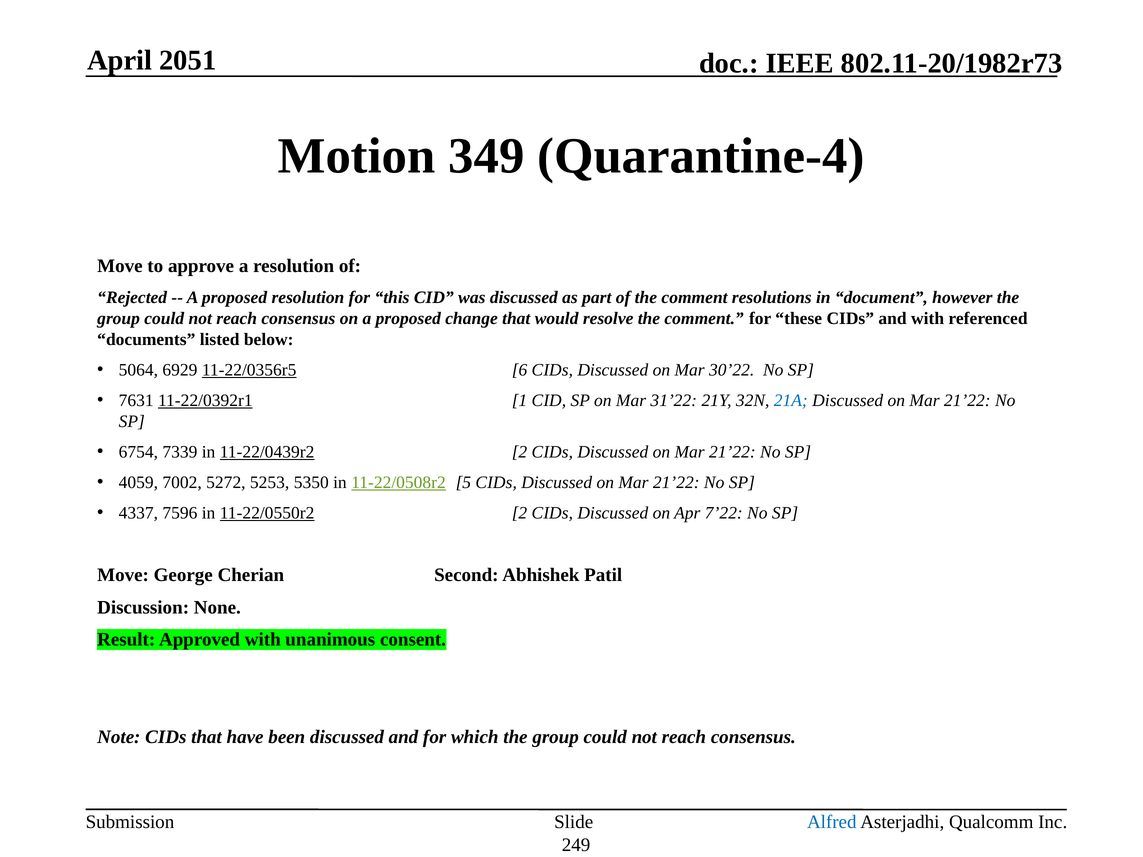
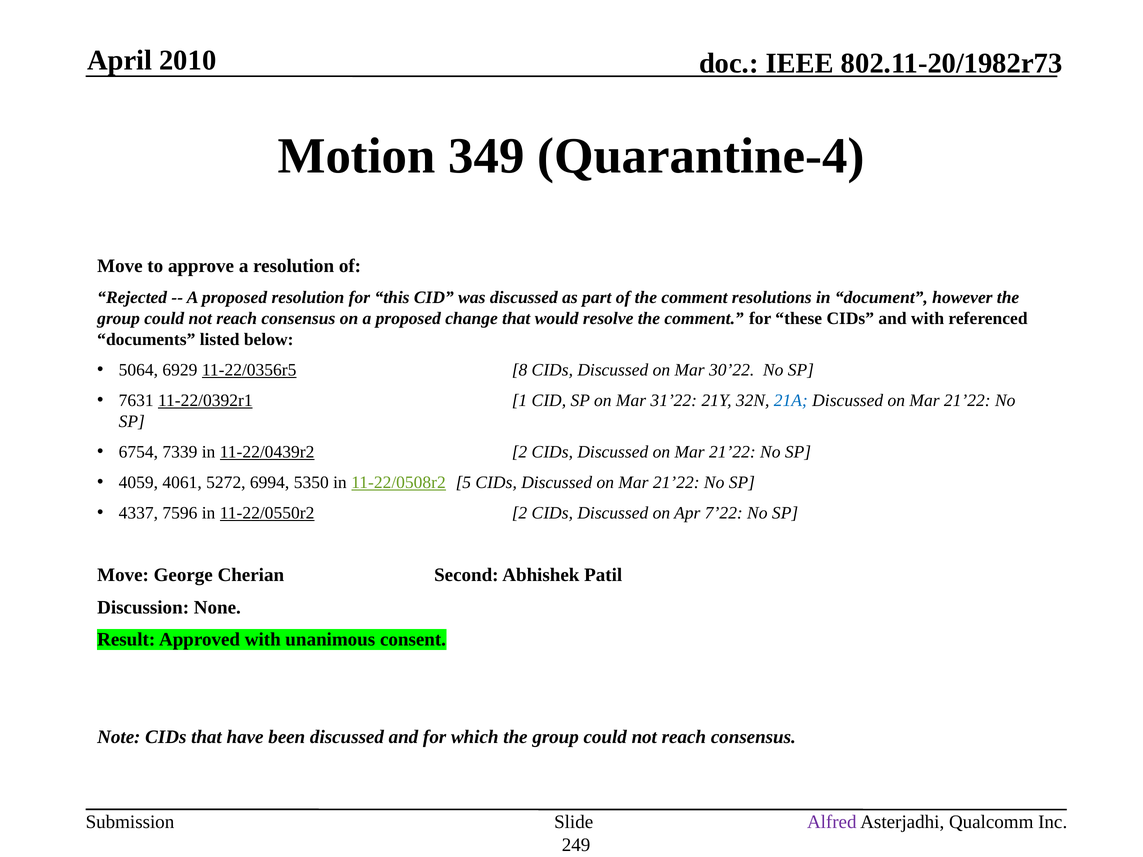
2051: 2051 -> 2010 (188, 61)
6: 6 -> 8 (520, 370)
7002: 7002 -> 4061 (182, 482)
5253: 5253 -> 6994 (270, 482)
Alfred colour: blue -> purple (832, 822)
